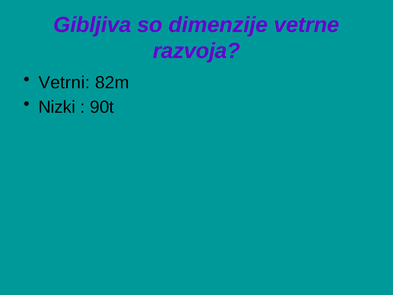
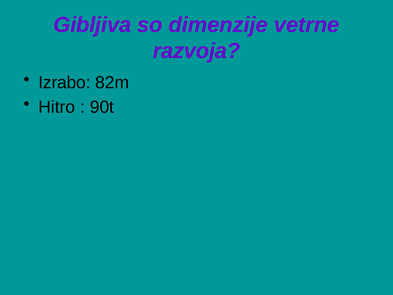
Vetrni: Vetrni -> Izrabo (64, 82)
Nizki: Nizki -> Hitro (57, 107)
